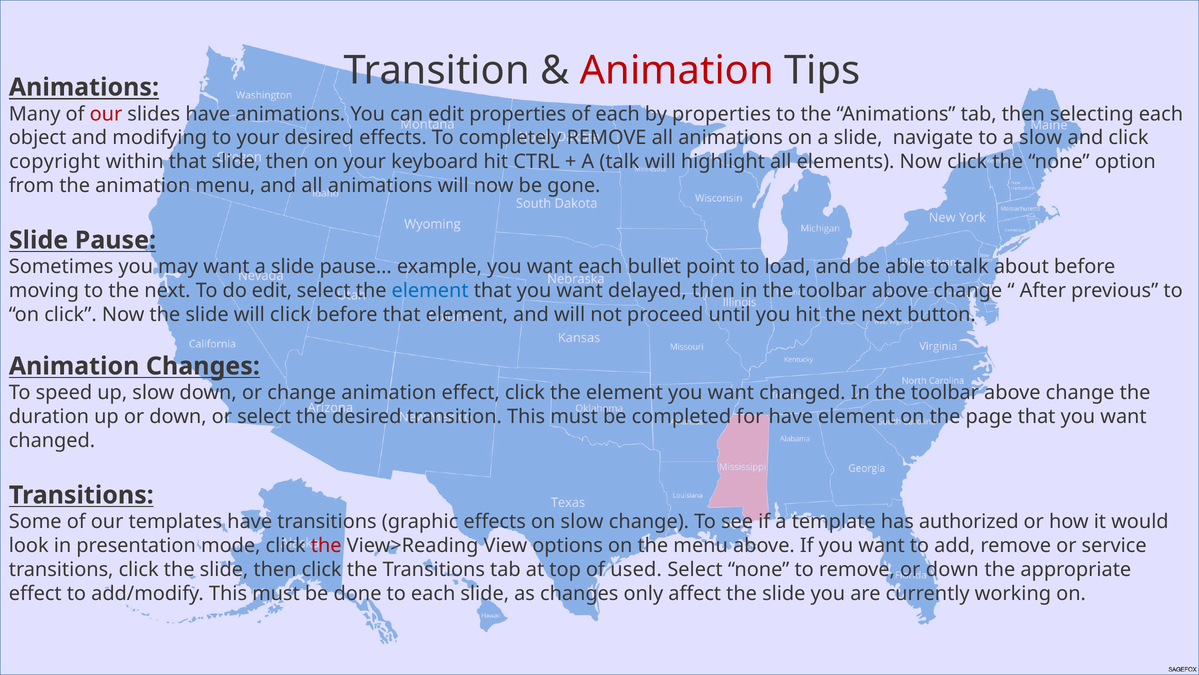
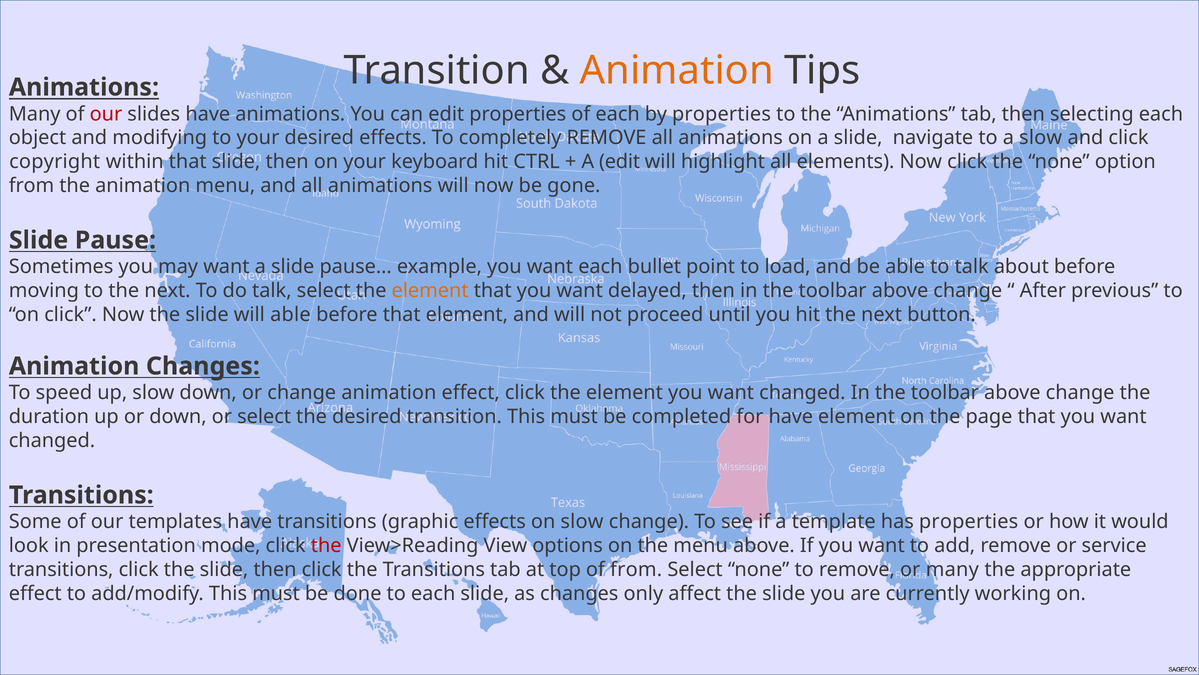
Animation colour: red -> orange (677, 71)
A talk: talk -> edit (620, 162)
do edit: edit -> talk (272, 291)
element colour: blue -> orange (430, 291)
will click: click -> able (290, 315)
has authorized: authorized -> properties (969, 521)
of used: used -> from (636, 569)
remove or down: down -> many (952, 569)
